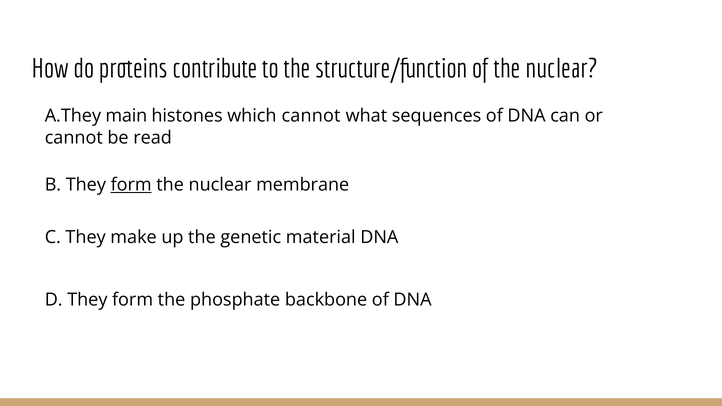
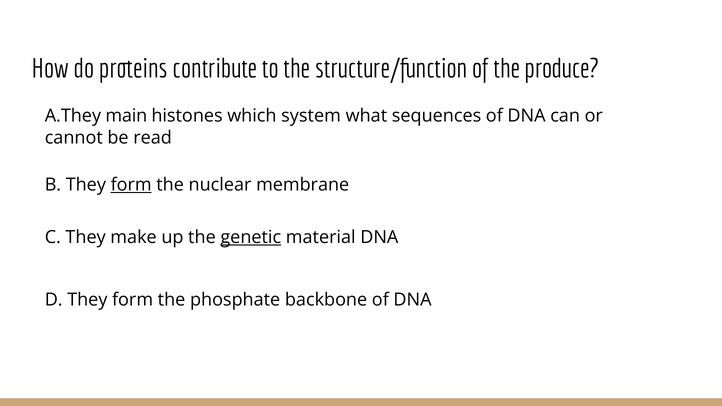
of the nuclear: nuclear -> produce (562, 69)
which cannot: cannot -> system (311, 116)
genetic underline: none -> present (251, 238)
